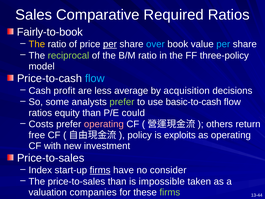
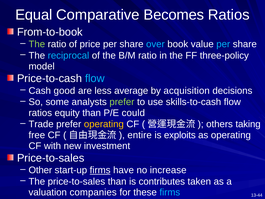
Sales: Sales -> Equal (34, 15)
Required: Required -> Becomes (174, 15)
Fairly-to-book: Fairly-to-book -> From-to-book (50, 32)
The colour: yellow -> light green (37, 44)
per underline: present -> none (110, 44)
reciprocal colour: light green -> light blue (68, 55)
profit: profit -> good (64, 91)
basic-to-cash: basic-to-cash -> skills-to-cash (193, 102)
Costs: Costs -> Trade (41, 124)
operating colour: pink -> yellow (104, 124)
return: return -> taking (248, 124)
policy: policy -> entire (140, 135)
Index: Index -> Other (40, 170)
consider: consider -> increase (168, 170)
impossible: impossible -> contributes (162, 181)
firms colour: light green -> light blue (170, 192)
